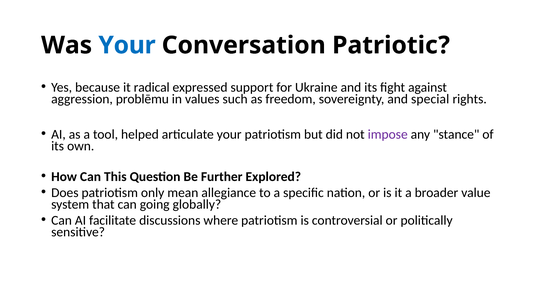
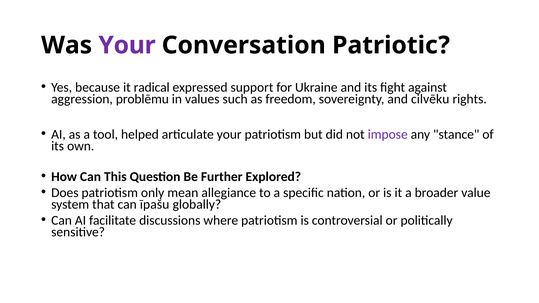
Your colour: blue -> purple (127, 45)
special: special -> cilvēku (430, 99)
going: going -> īpašu (155, 205)
